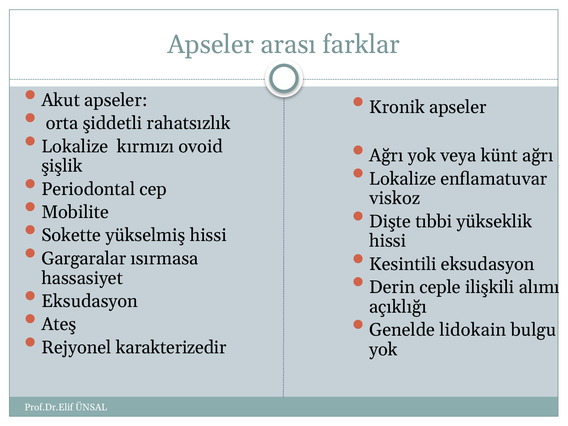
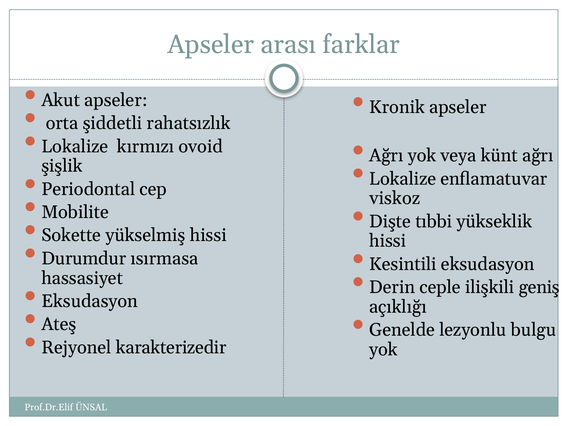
Gargaralar: Gargaralar -> Durumdur (84, 258)
alımı: alımı -> geniş (539, 287)
lidokain: lidokain -> lezyonlu (473, 330)
